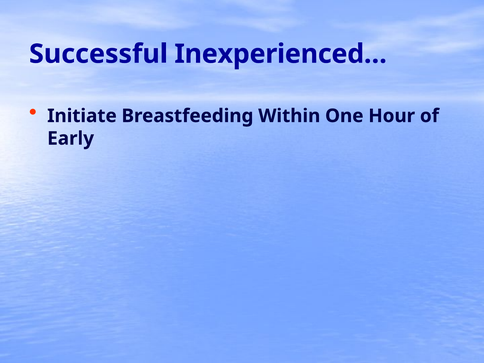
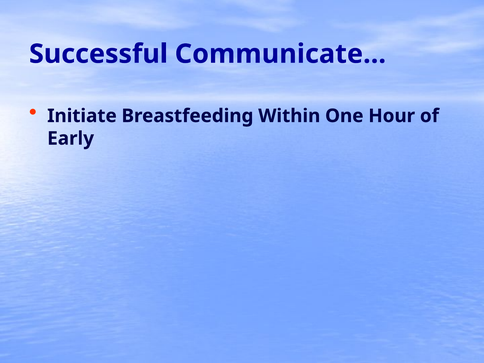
Inexperienced…: Inexperienced… -> Communicate… (280, 54)
